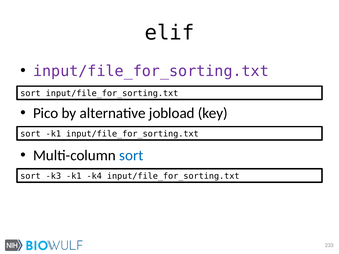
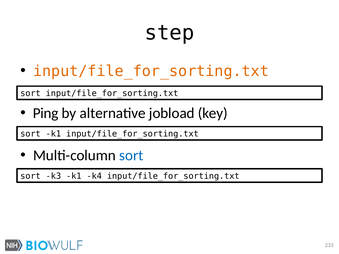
elif: elif -> step (169, 33)
input/file_for_sorting.txt colour: purple -> orange (151, 71)
Pico: Pico -> Ping (46, 113)
